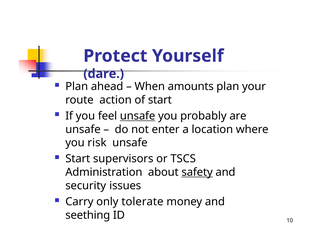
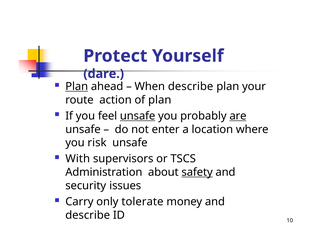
Plan underline: none -> present (77, 87)
When amounts: amounts -> describe (191, 87)
of start: start -> plan (160, 100)
are underline: none -> present (238, 116)
Start: Start -> With (78, 159)
seething: seething -> describe (88, 215)
